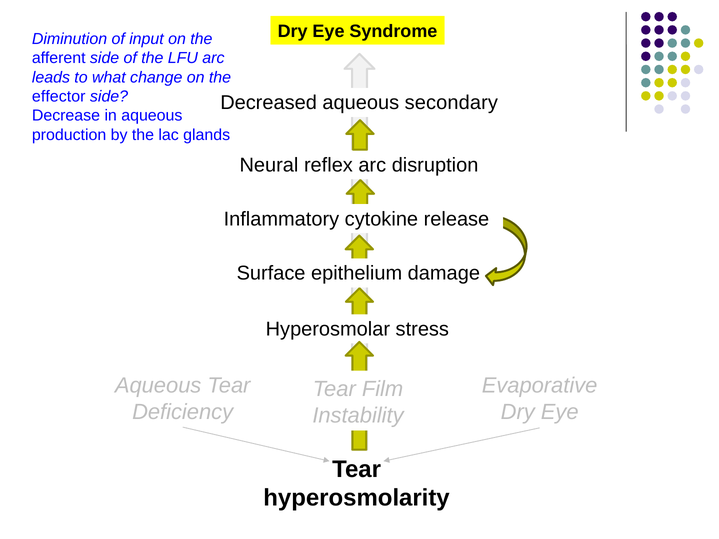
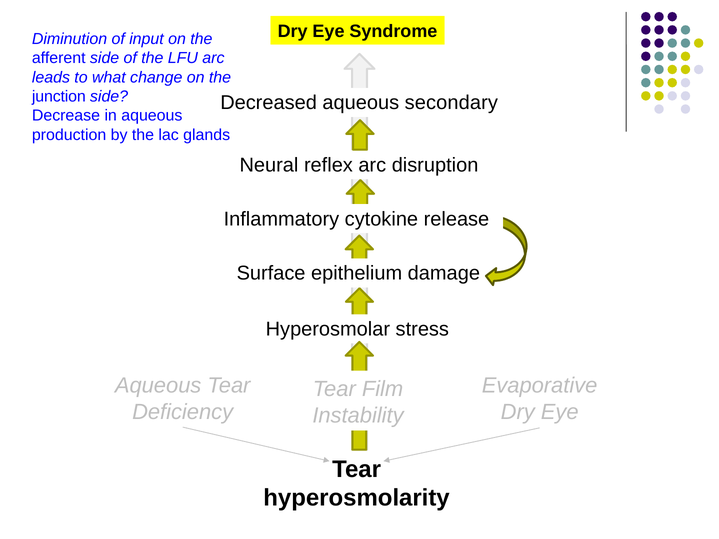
effector: effector -> junction (59, 97)
